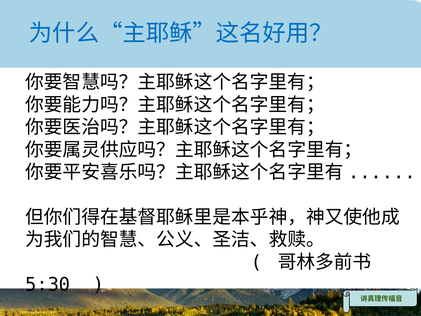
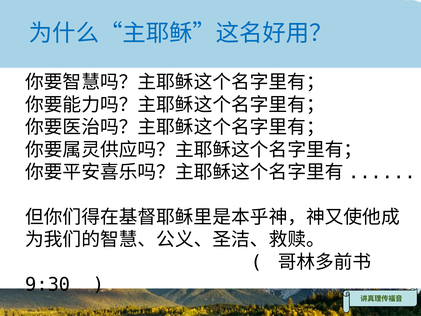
5:30: 5:30 -> 9:30 (48, 285)
